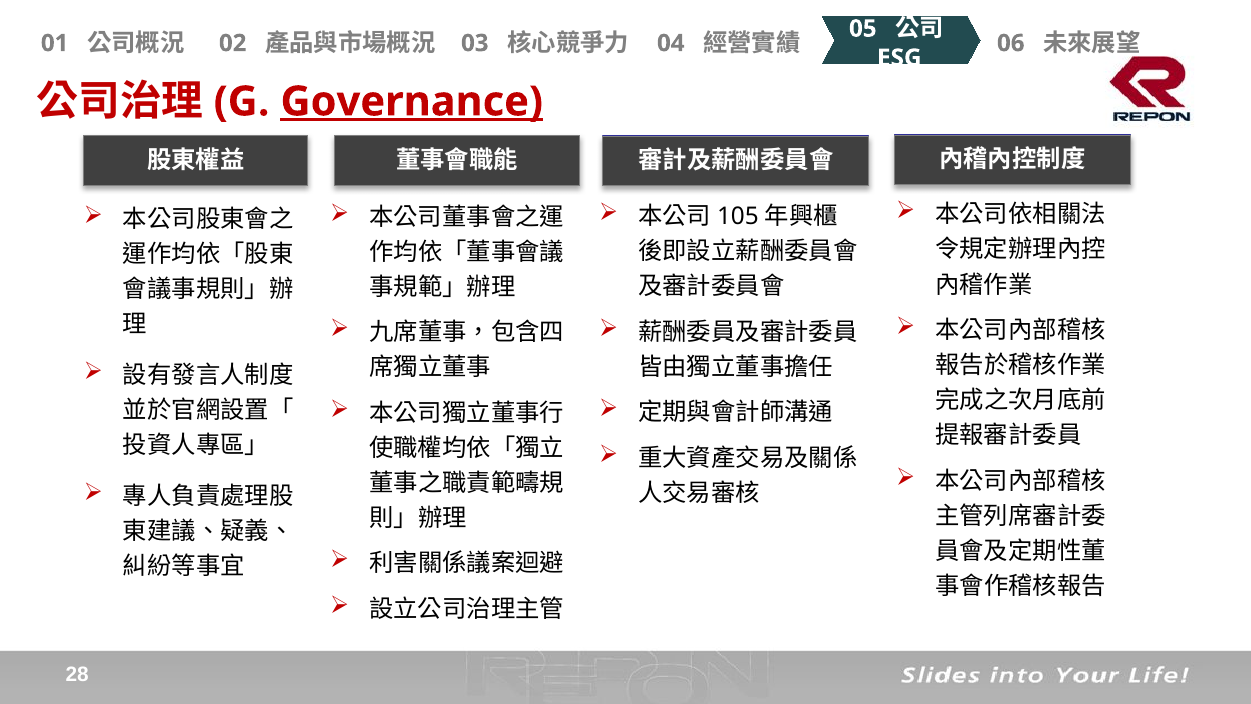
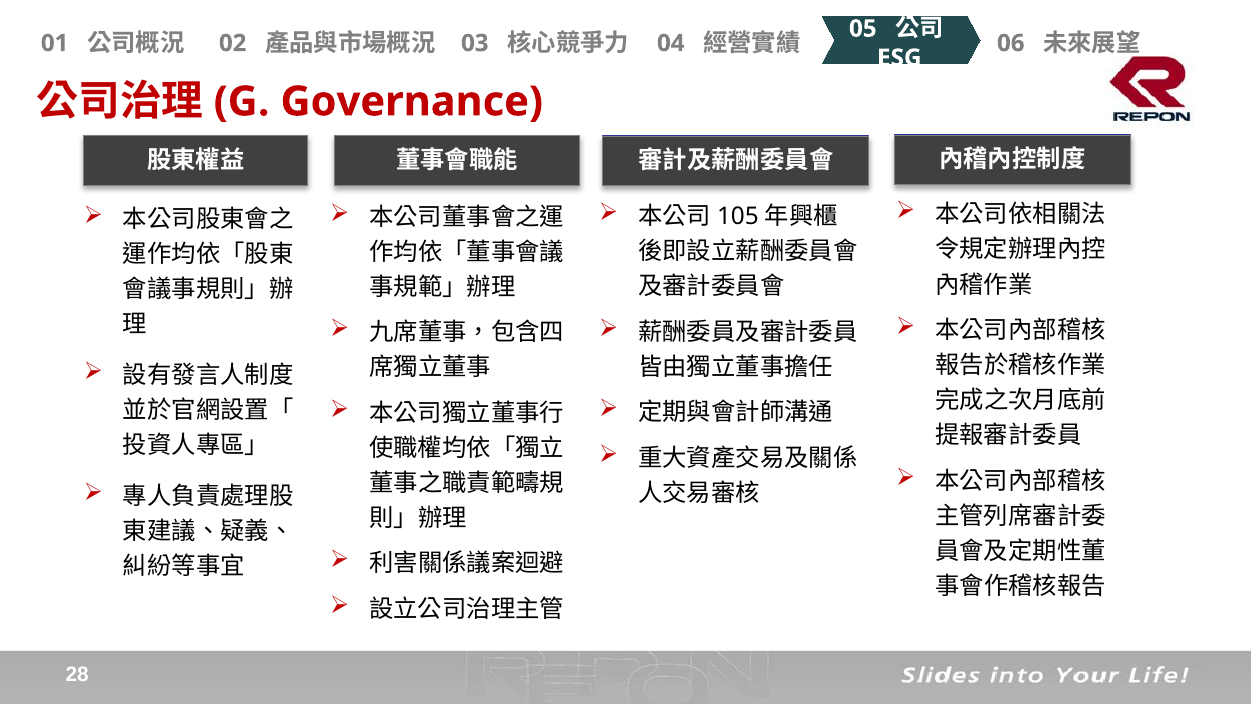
Governance underline: present -> none (412, 102)
